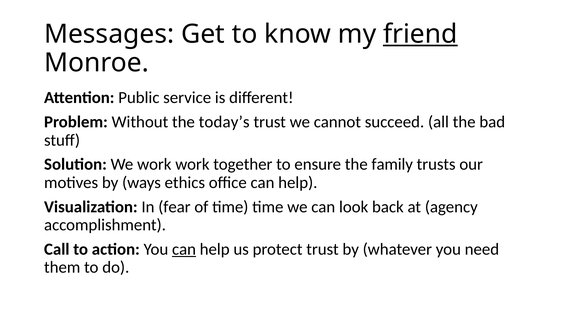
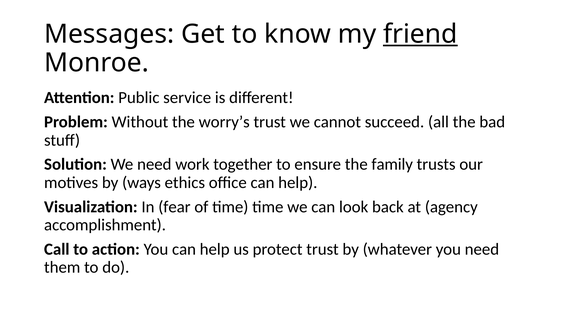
today’s: today’s -> worry’s (224, 122)
We work: work -> need (154, 164)
can underline: present -> none (184, 249)
